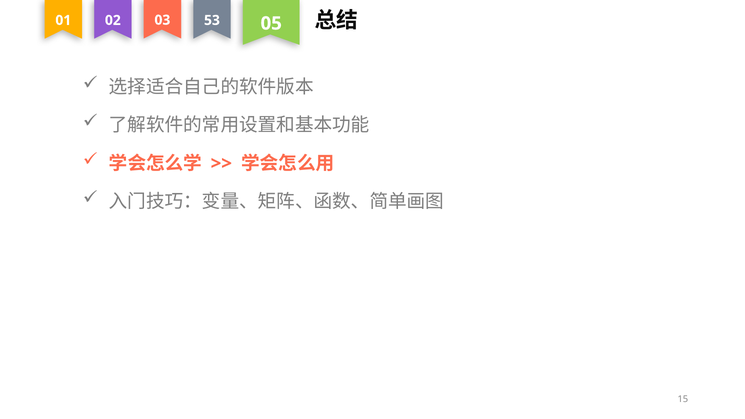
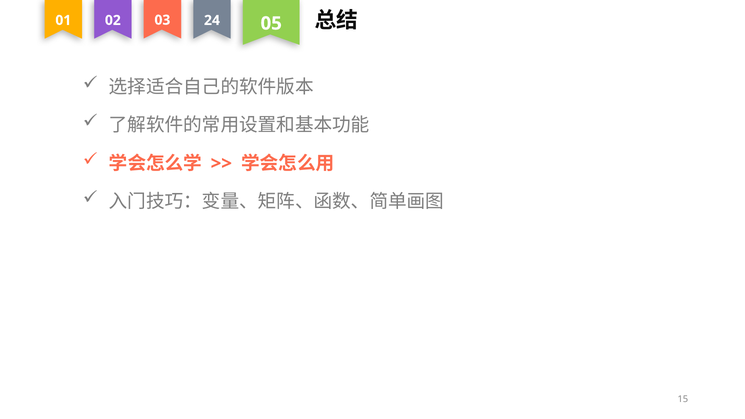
53: 53 -> 24 (212, 20)
